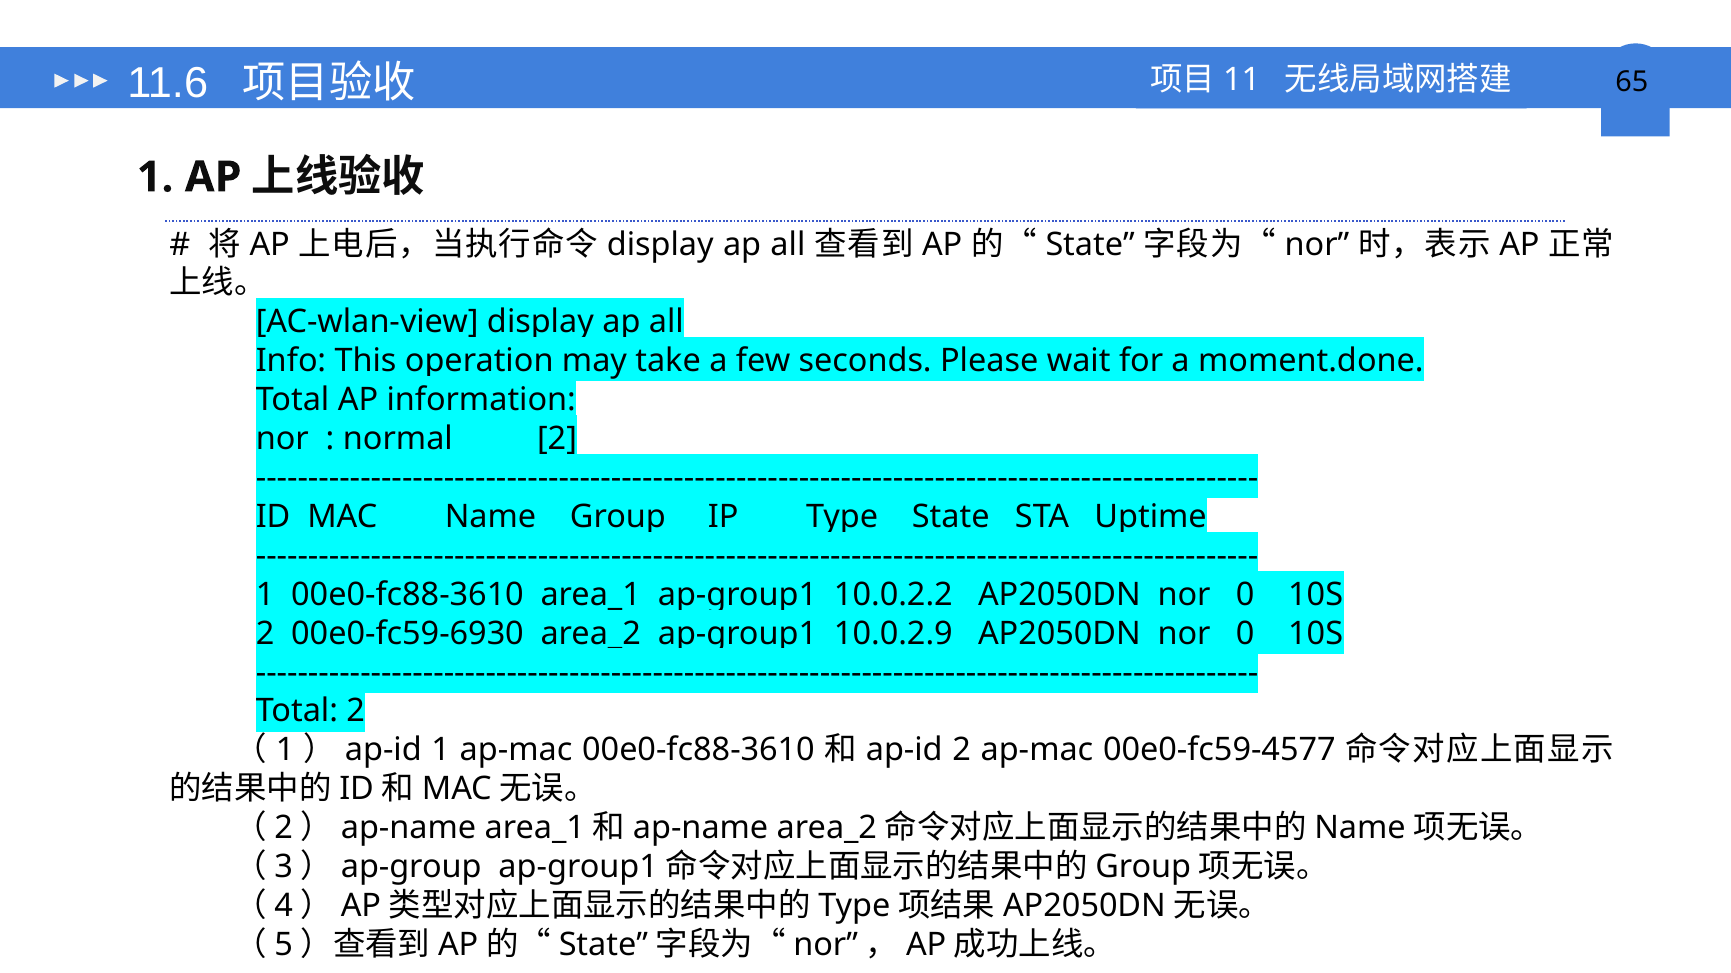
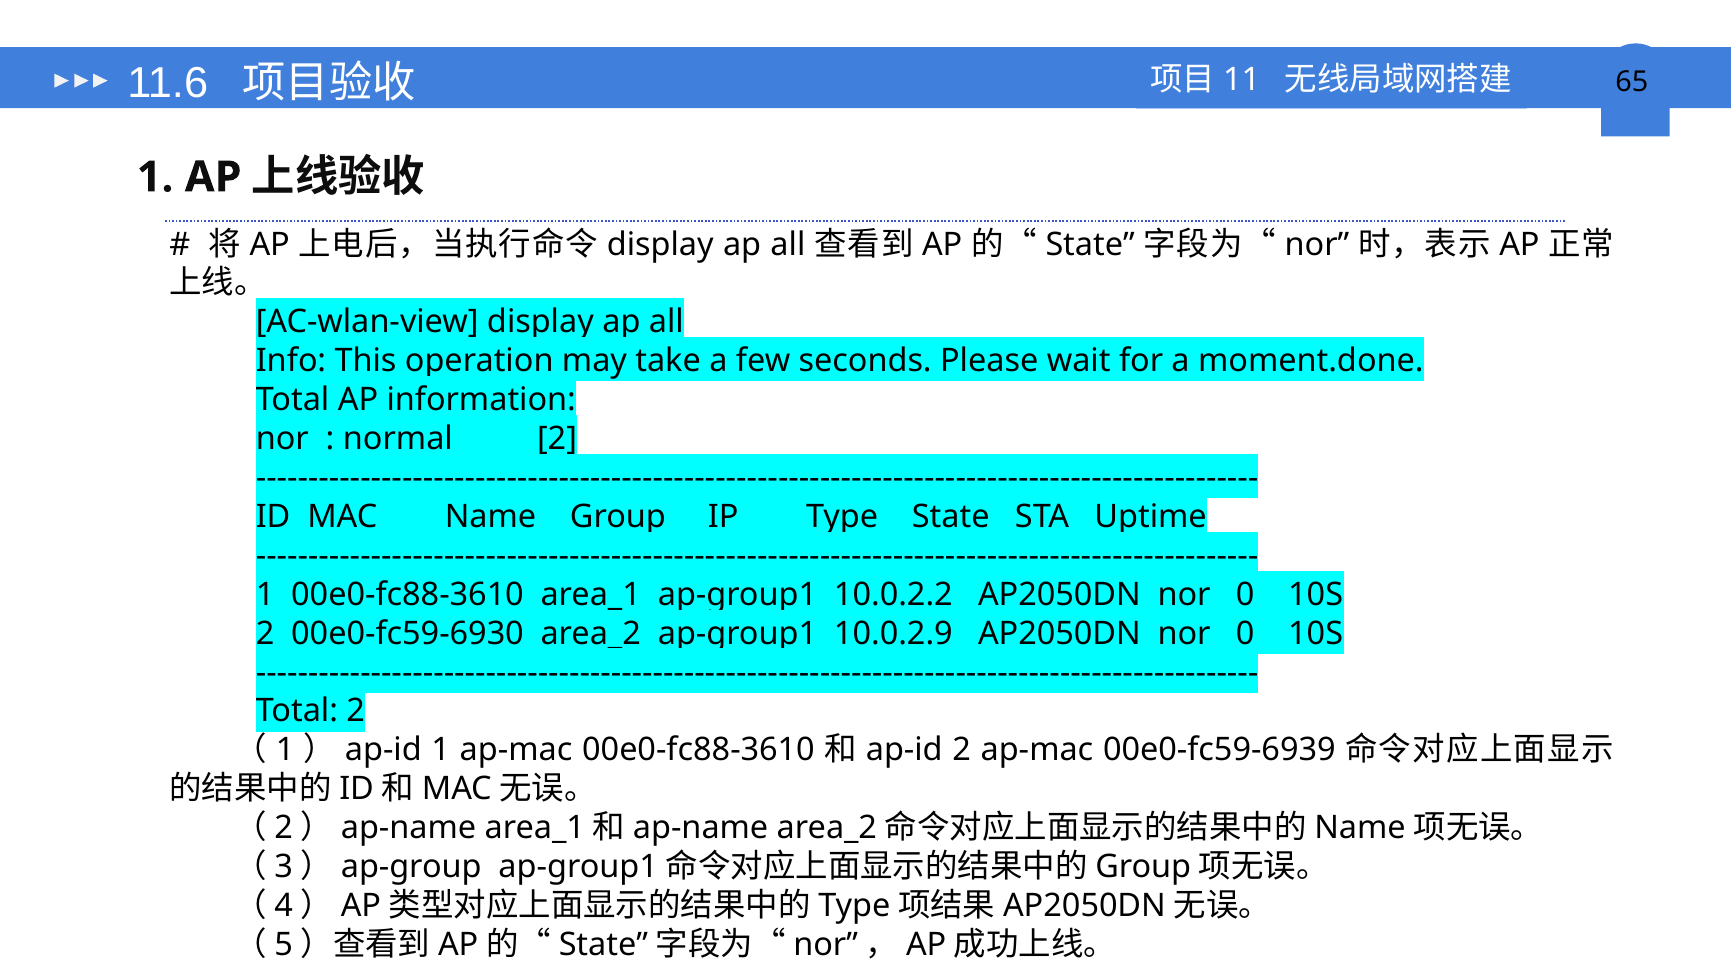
00e0-fc59-4577: 00e0-fc59-4577 -> 00e0-fc59-6939 (1219, 750)
